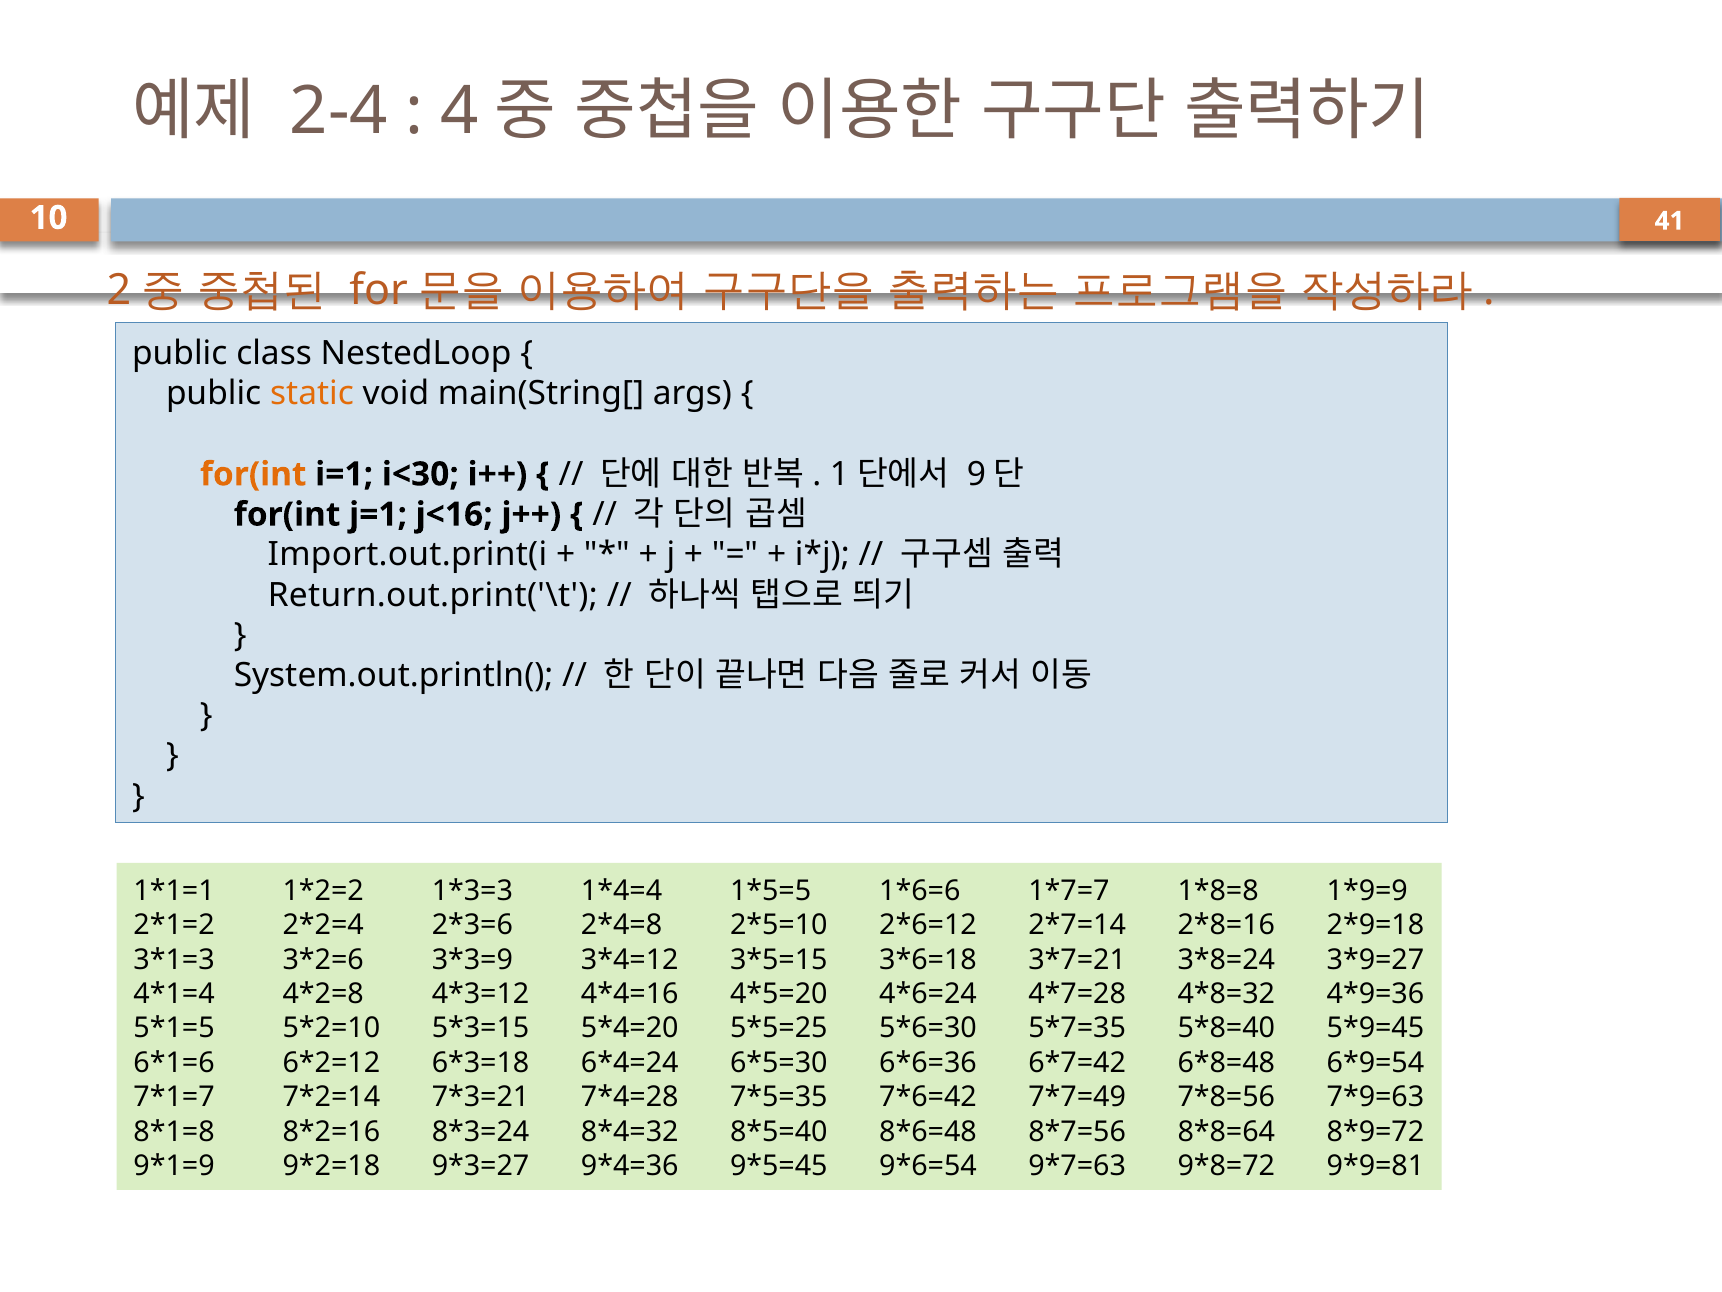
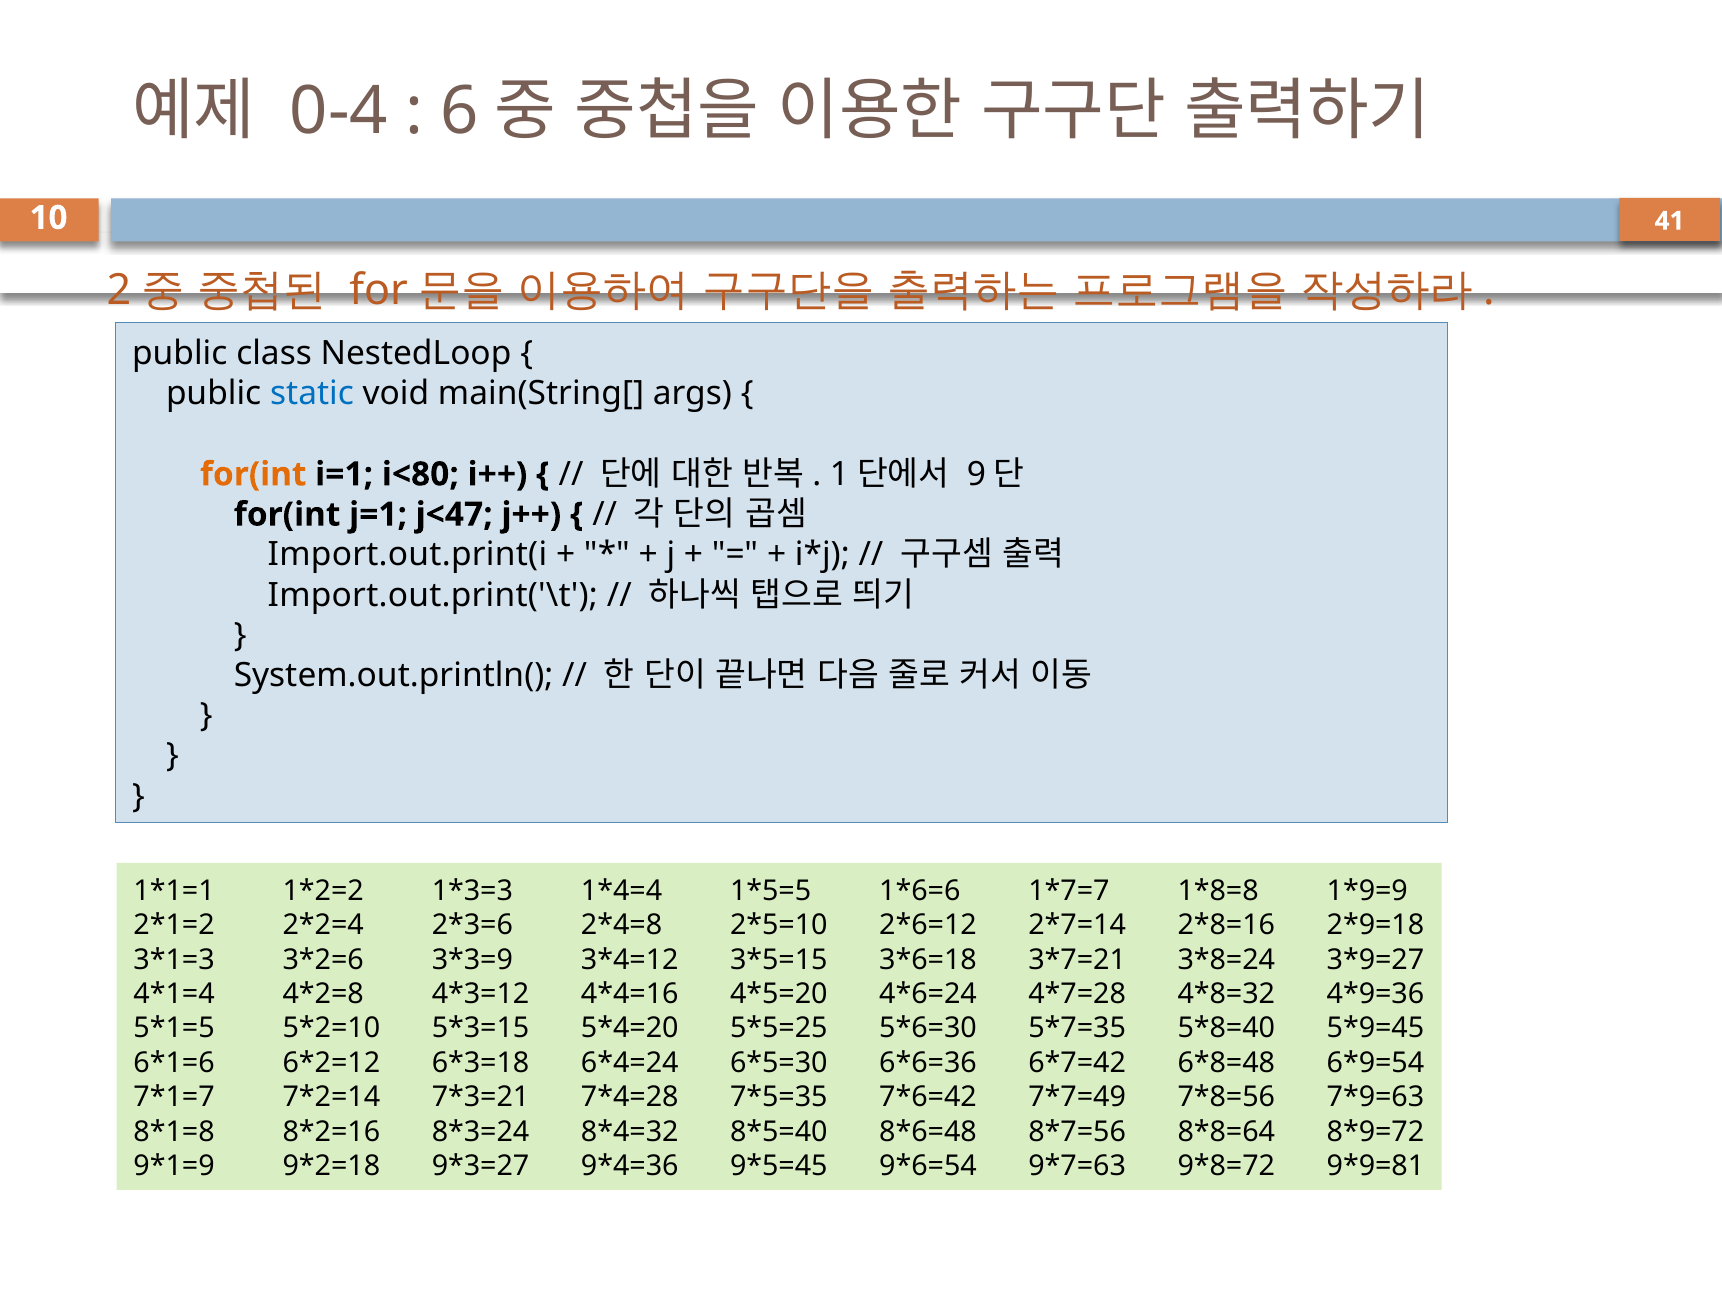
2-4: 2-4 -> 0-4 (339, 112)
4: 4 -> 6 (460, 112)
static colour: orange -> blue (312, 394)
i<30: i<30 -> i<80 (420, 474)
j<16: j<16 -> j<47 (454, 514)
Return.out.print('\t: Return.out.print('\t -> Import.out.print('\t (433, 595)
